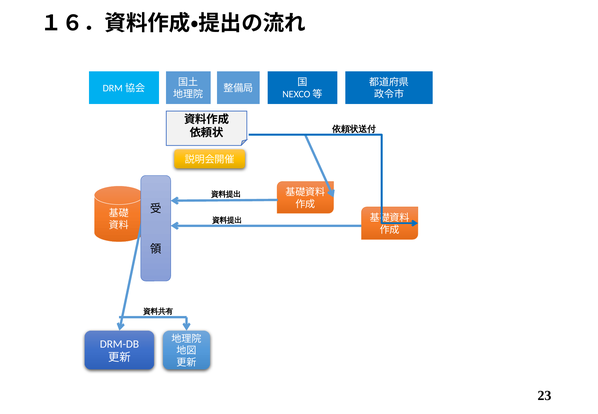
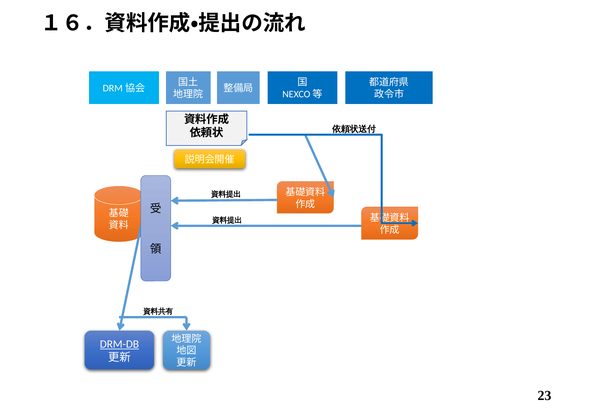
DRM-DB underline: none -> present (119, 344)
